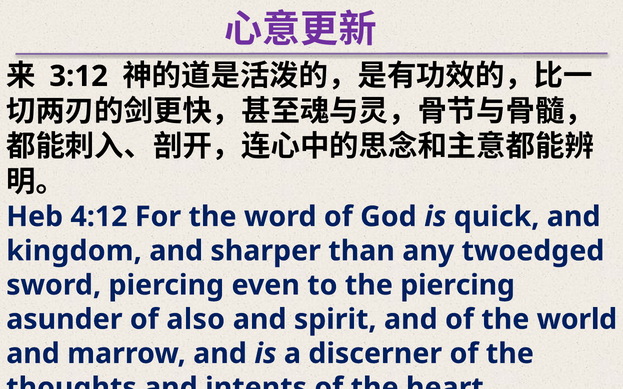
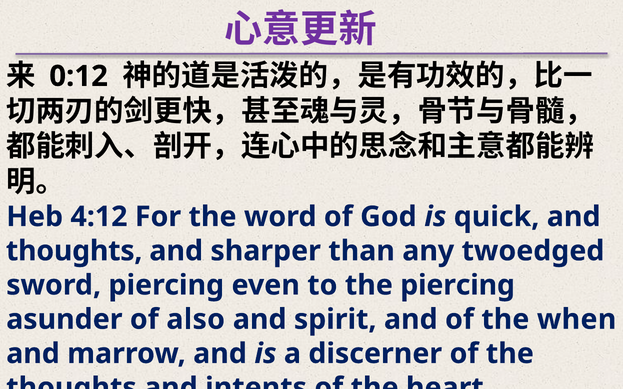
3:12: 3:12 -> 0:12 (79, 76)
kingdom: kingdom -> thoughts (74, 251)
world: world -> when (577, 320)
